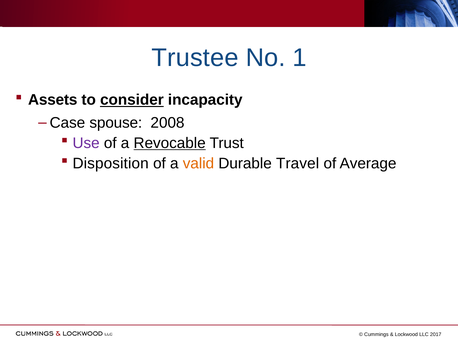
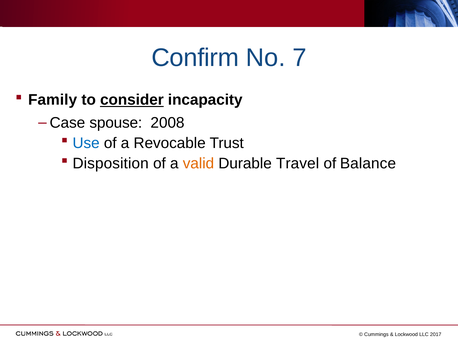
Trustee: Trustee -> Confirm (195, 58)
1: 1 -> 7 (300, 58)
Assets: Assets -> Family (53, 100)
Use colour: purple -> blue (86, 143)
Revocable underline: present -> none (170, 143)
Average: Average -> Balance (368, 163)
